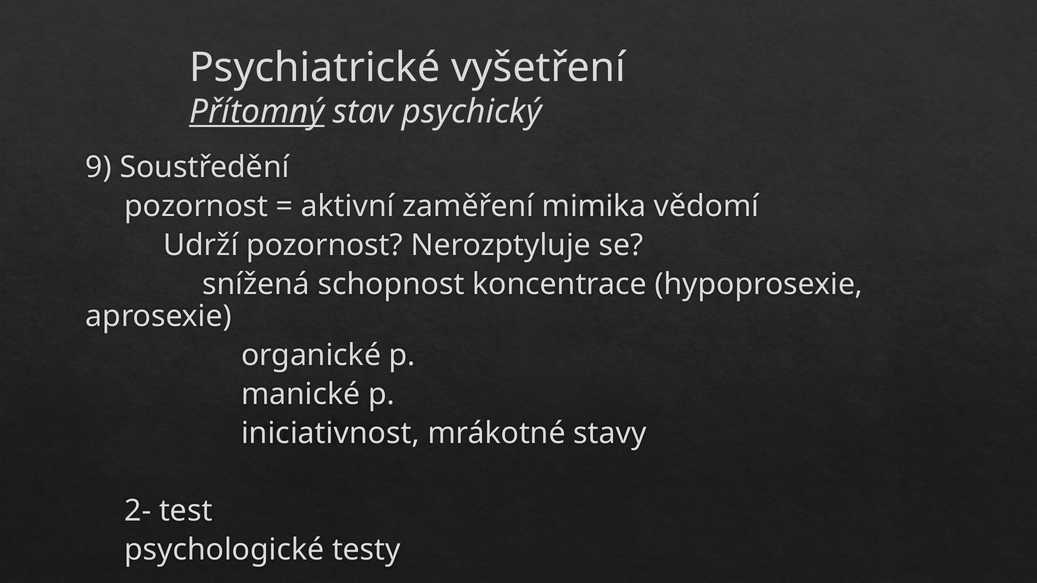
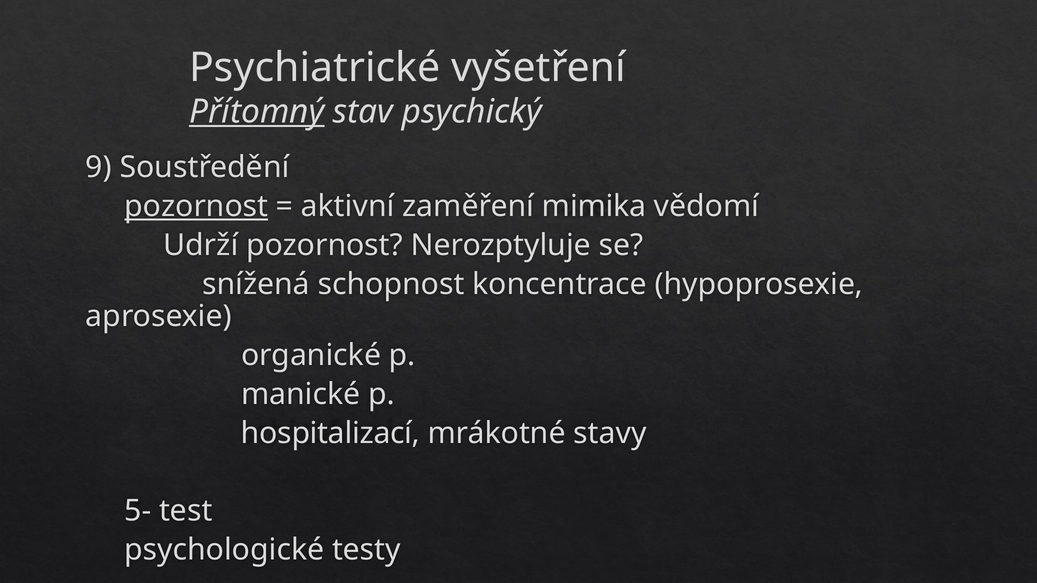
pozornost underline: none -> present (196, 206)
iniciativnost: iniciativnost -> hospitalizací (331, 433)
2-: 2- -> 5- (138, 511)
